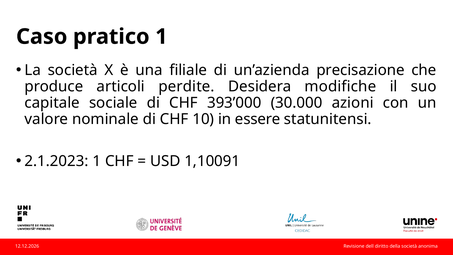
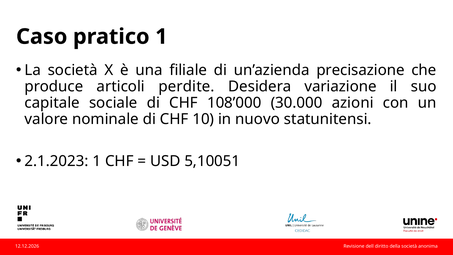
modifiche: modifiche -> variazione (341, 86)
393’000: 393’000 -> 108’000 (234, 103)
essere: essere -> nuovo (258, 119)
1,10091: 1,10091 -> 5,10051 (212, 161)
